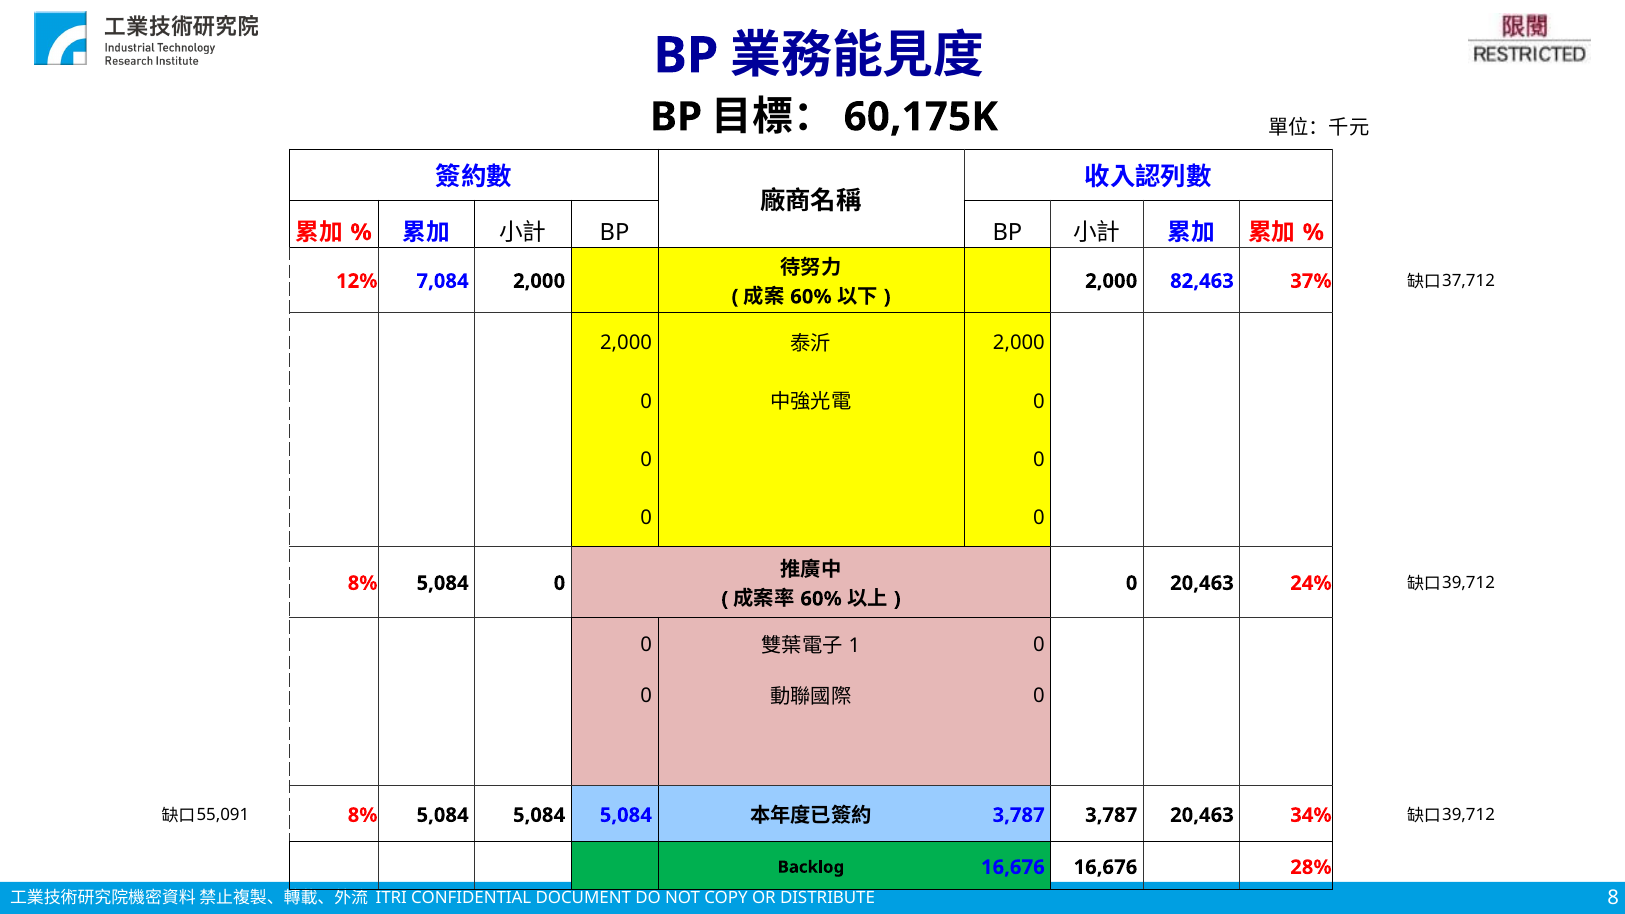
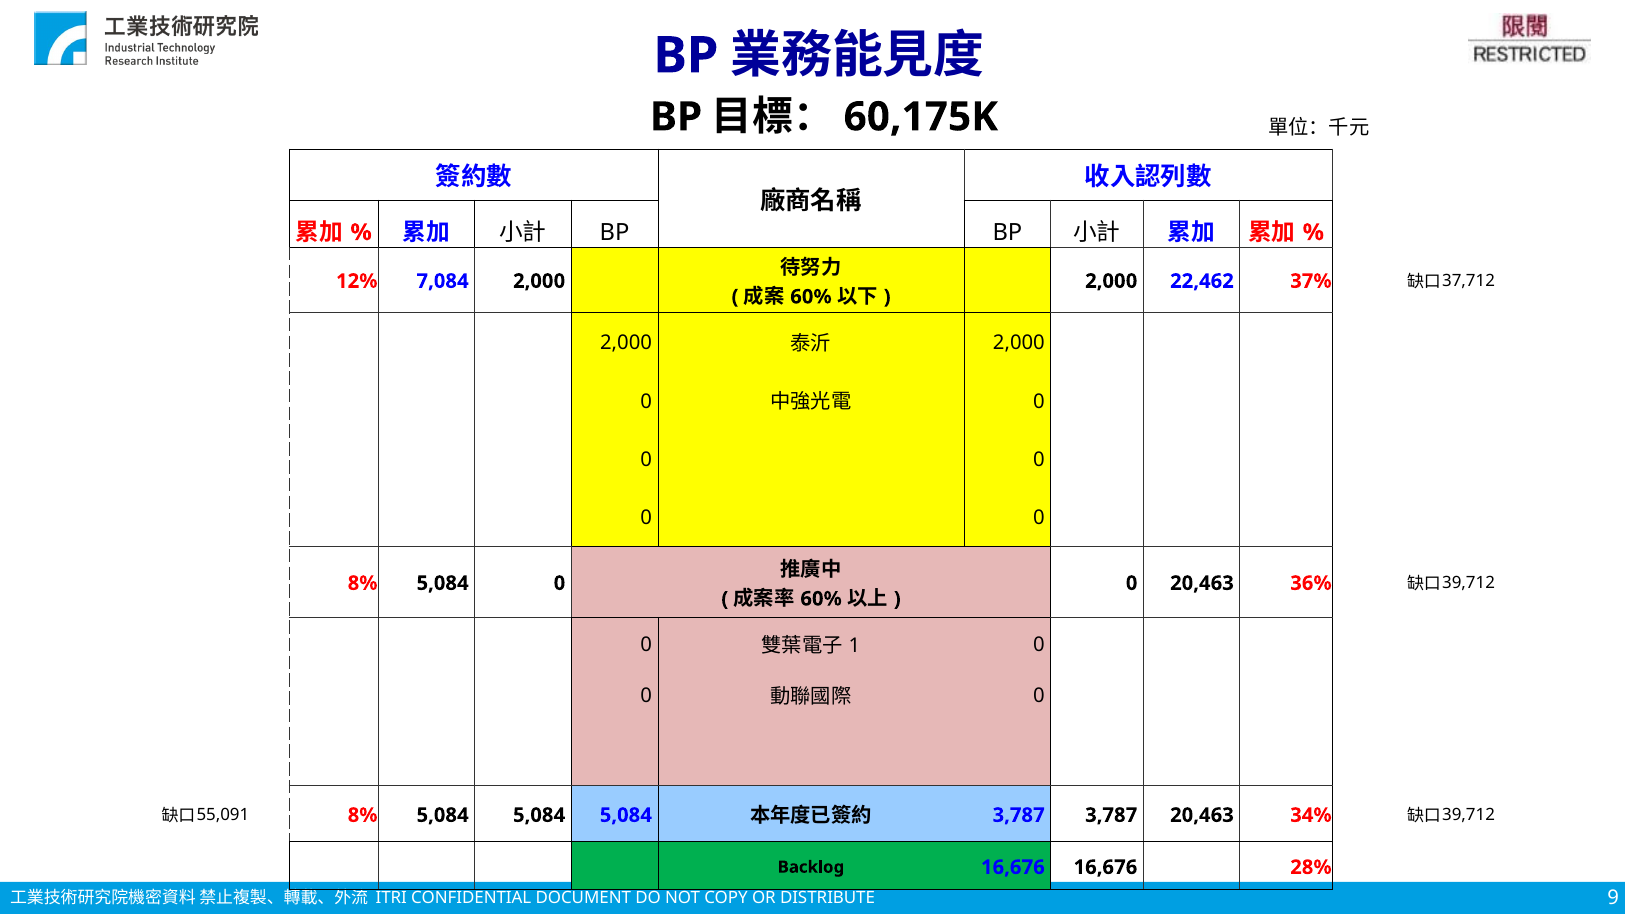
82,463: 82,463 -> 22,462 (1202, 281)
24%: 24% -> 36% (1311, 583)
8: 8 -> 9 (1613, 898)
